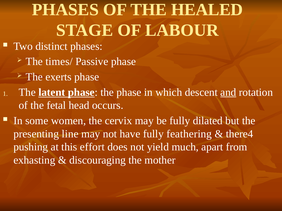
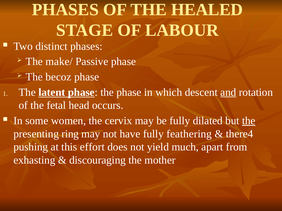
times/: times/ -> make/ (59, 62)
exerts: exerts -> becoz (58, 77)
the underline: none -> present (249, 121)
line: line -> ring (70, 134)
